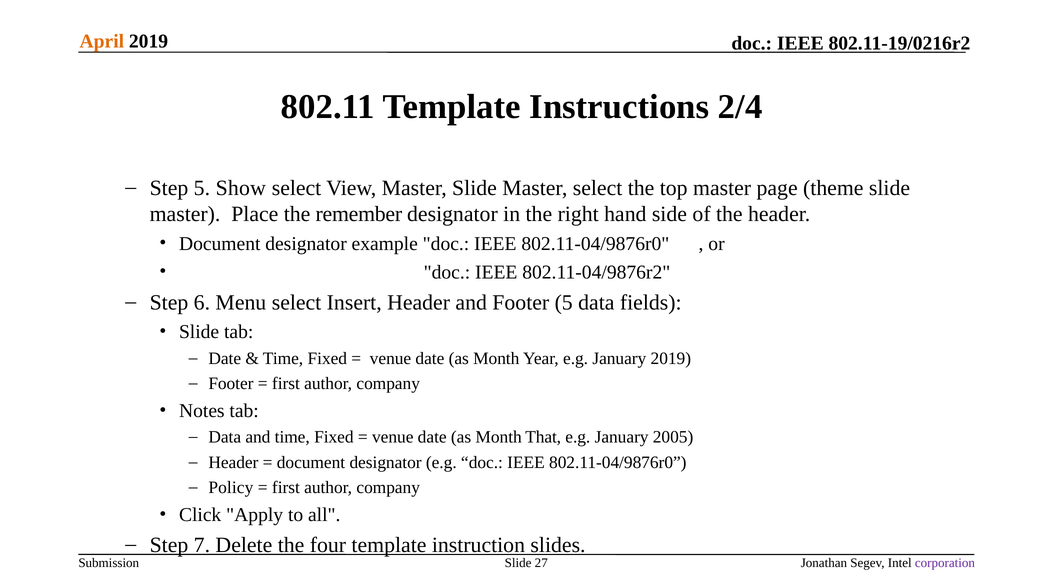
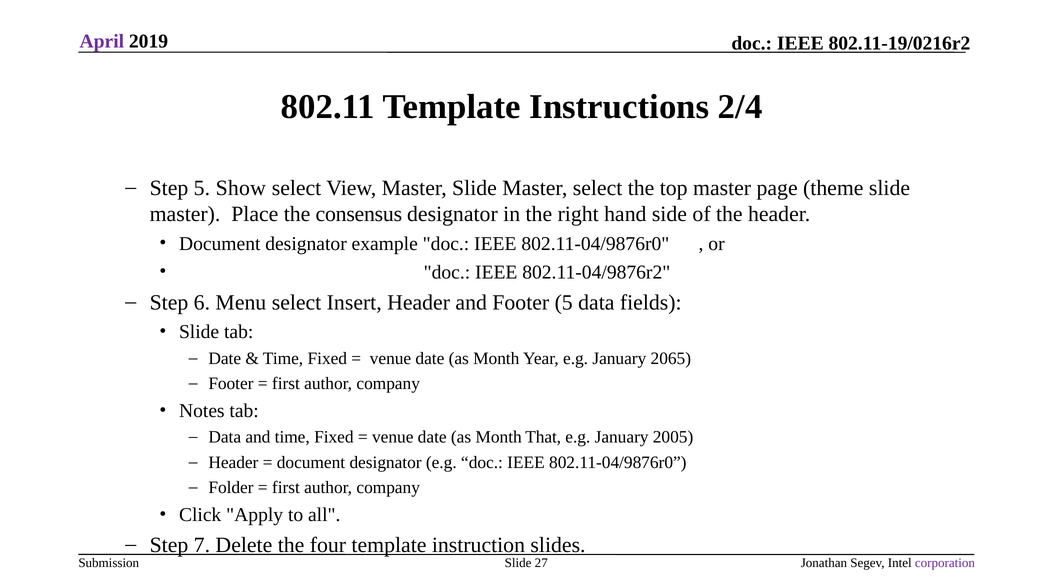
April colour: orange -> purple (102, 42)
remember: remember -> consensus (359, 214)
January 2019: 2019 -> 2065 (671, 359)
Policy: Policy -> Folder (231, 488)
